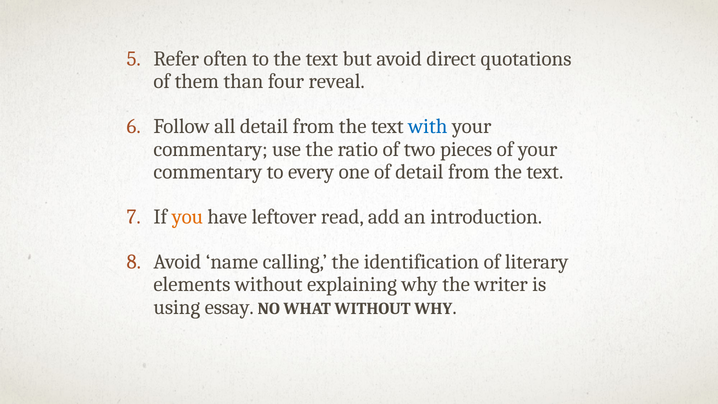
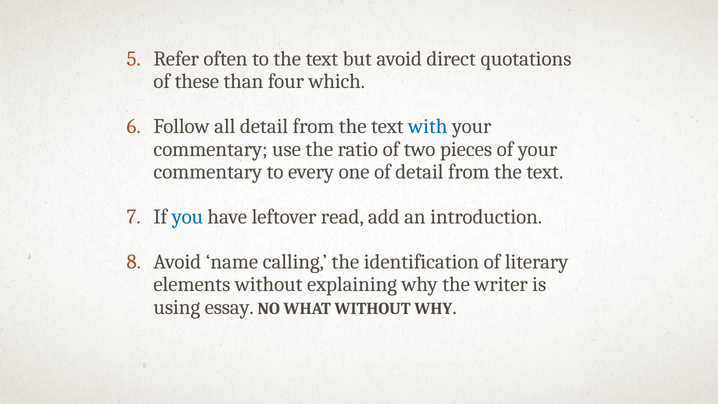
them: them -> these (197, 81)
reveal: reveal -> which (337, 81)
you colour: orange -> blue (187, 217)
